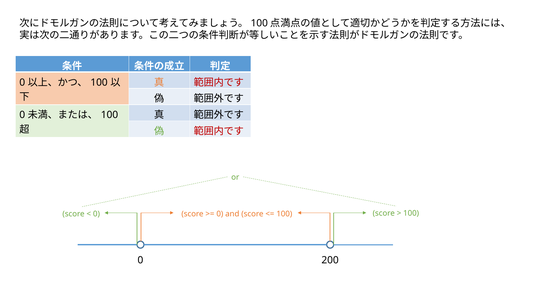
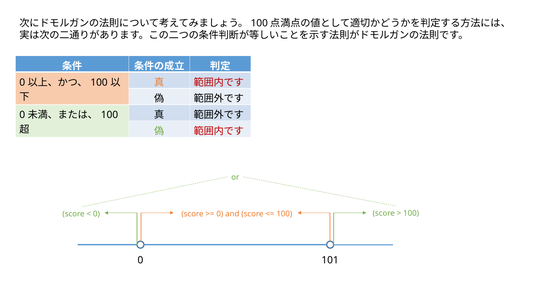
200: 200 -> 101 (330, 260)
